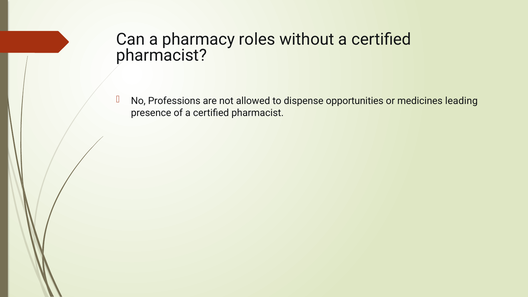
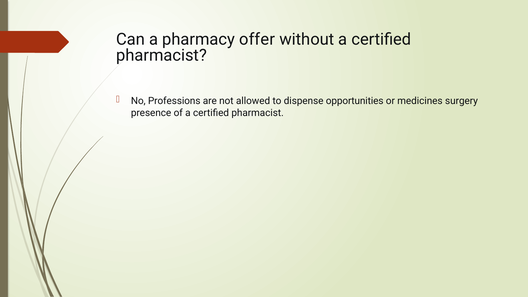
roles: roles -> offer (257, 39)
leading: leading -> surgery (461, 101)
